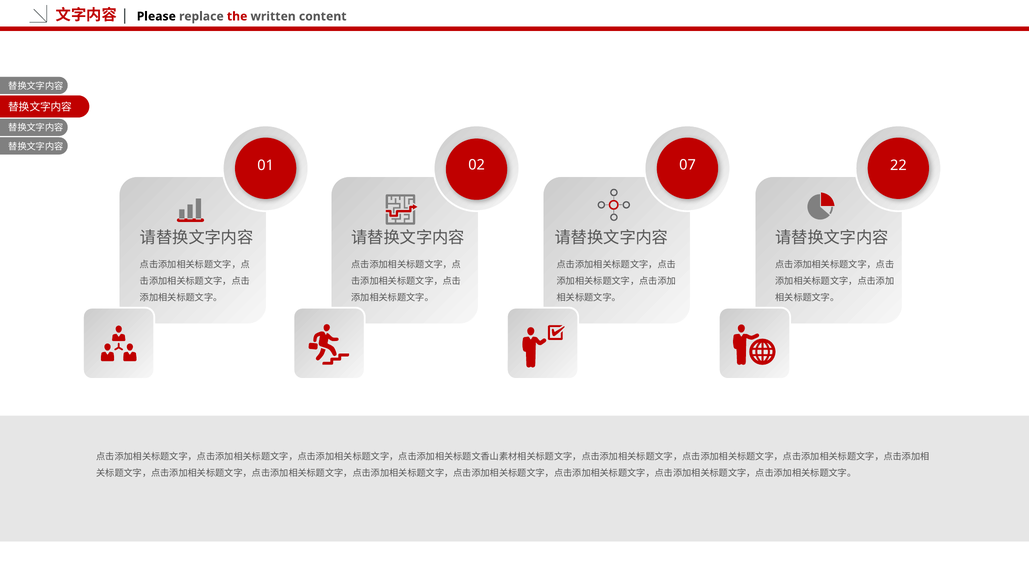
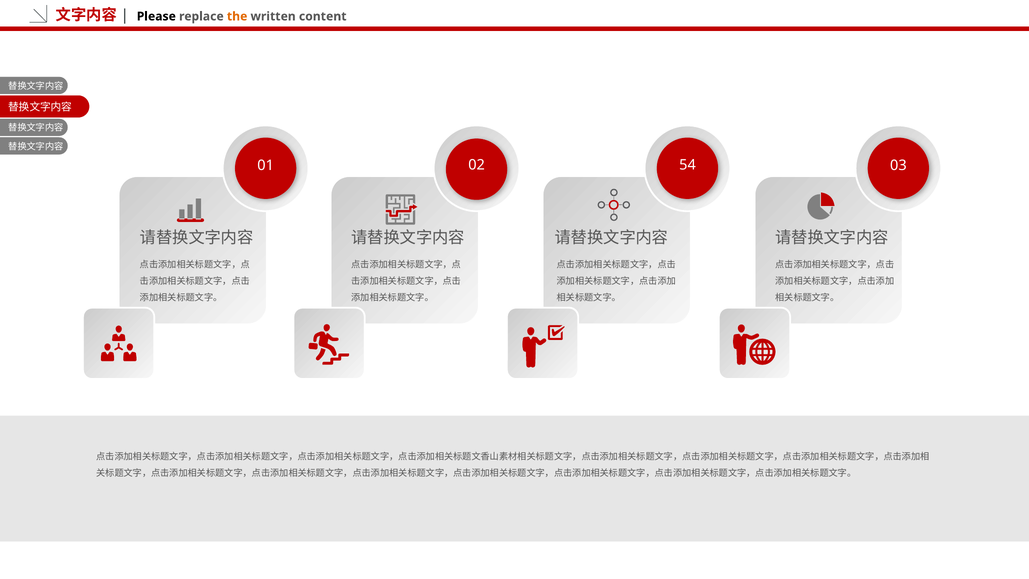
the colour: red -> orange (237, 16)
22: 22 -> 03 (898, 165)
07: 07 -> 54 (688, 165)
